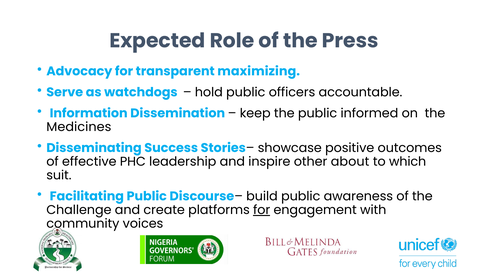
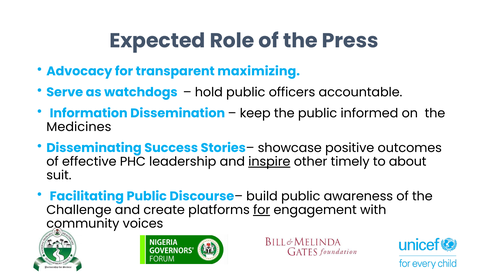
inspire underline: none -> present (269, 162)
about: about -> timely (350, 162)
which: which -> about (408, 162)
